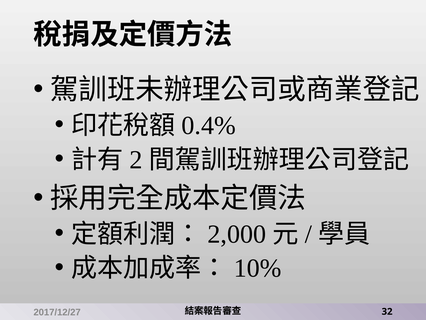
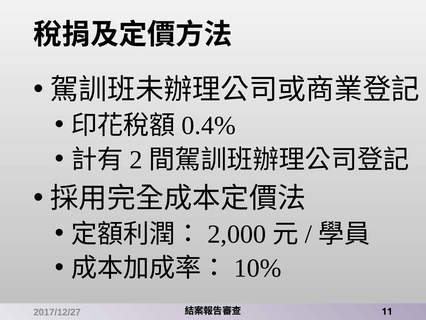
32: 32 -> 11 (387, 311)
